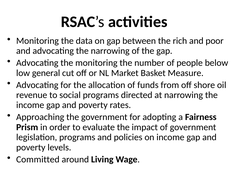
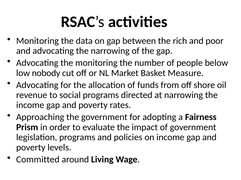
general: general -> nobody (46, 73)
